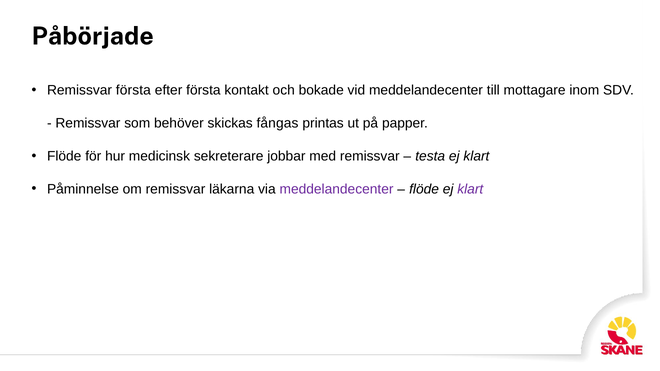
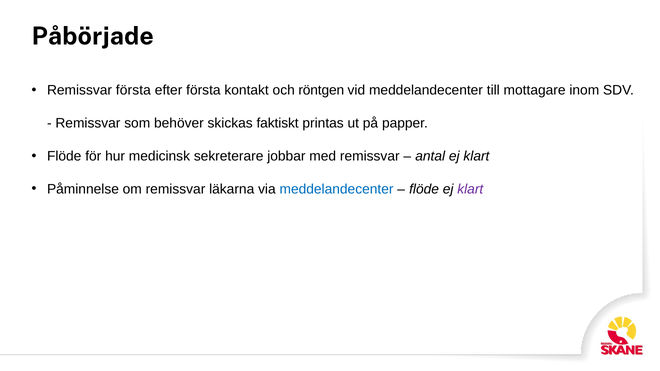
bokade: bokade -> röntgen (321, 90)
fångas: fångas -> faktiskt (278, 123)
testa: testa -> antal (430, 156)
meddelandecenter colour: purple -> blue (337, 189)
